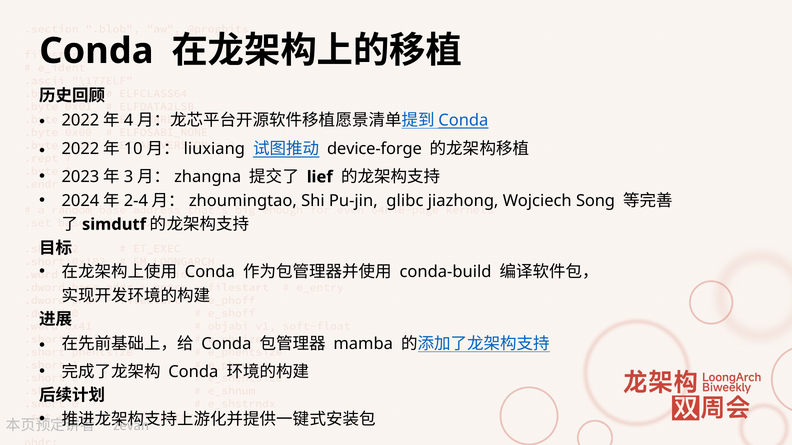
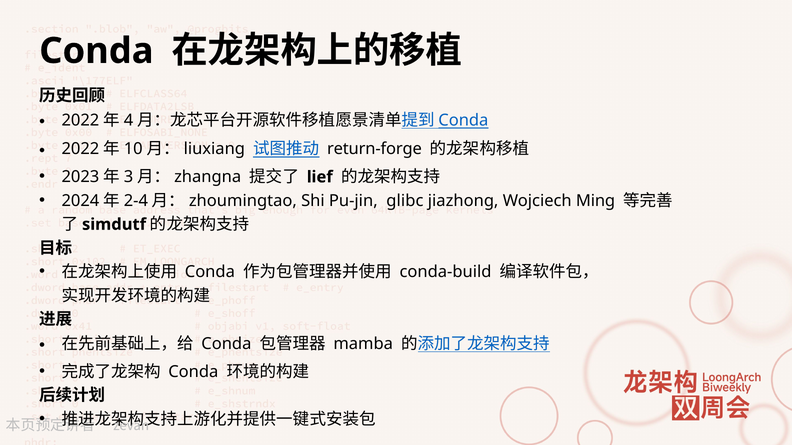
device-forge: device-forge -> return-forge (374, 149)
Song: Song -> Ming (596, 201)
